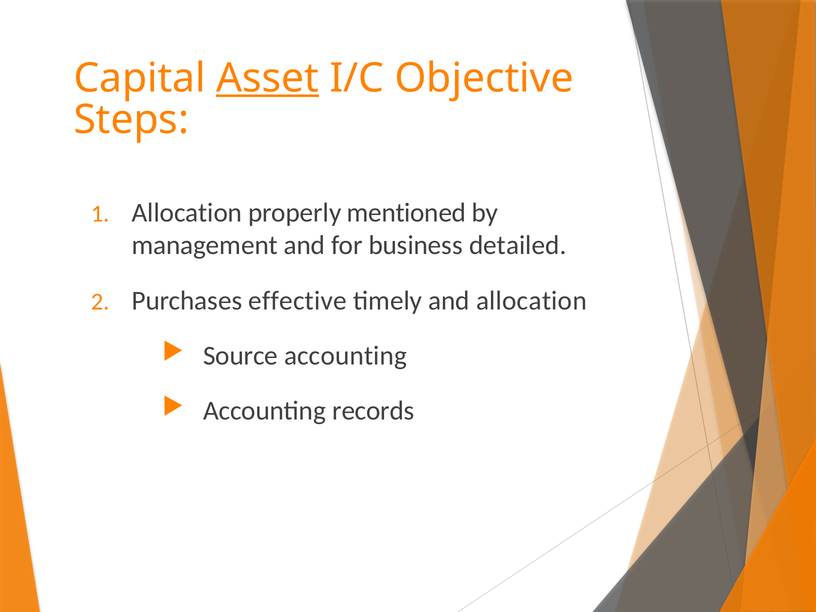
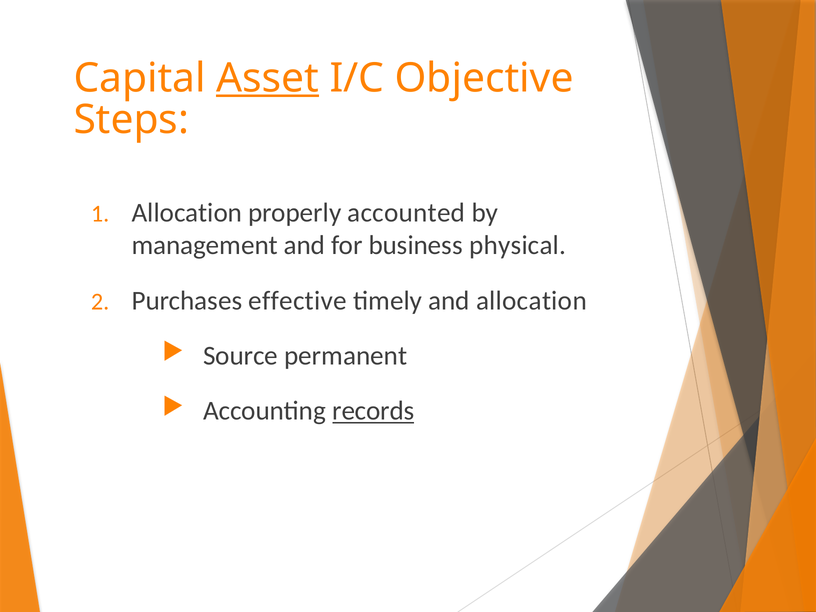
mentioned: mentioned -> accounted (406, 213)
detailed: detailed -> physical (518, 245)
Source accounting: accounting -> permanent (346, 356)
records underline: none -> present (373, 411)
